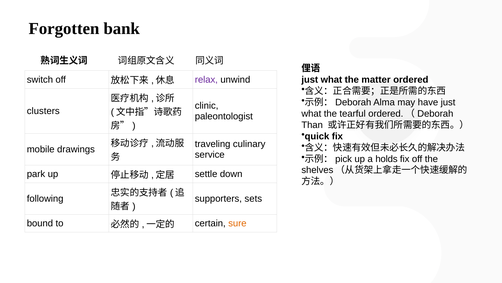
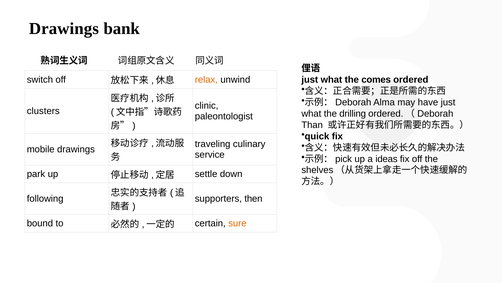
Forgotten: Forgotten -> Drawings (64, 28)
relax colour: purple -> orange (206, 79)
matter: matter -> comes (376, 79)
tearful: tearful -> drilling (353, 113)
holds: holds -> ideas (386, 159)
sets: sets -> then (253, 198)
